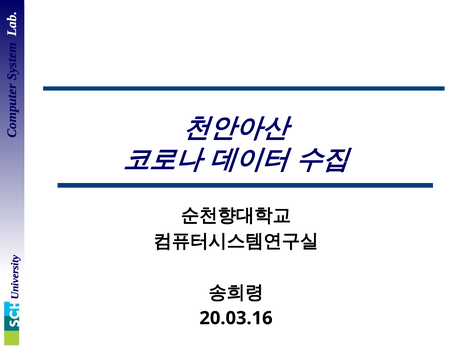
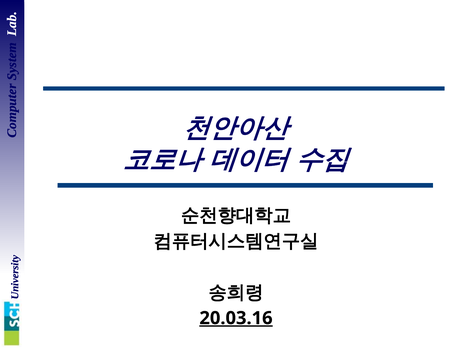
20.03.16 underline: none -> present (236, 318)
